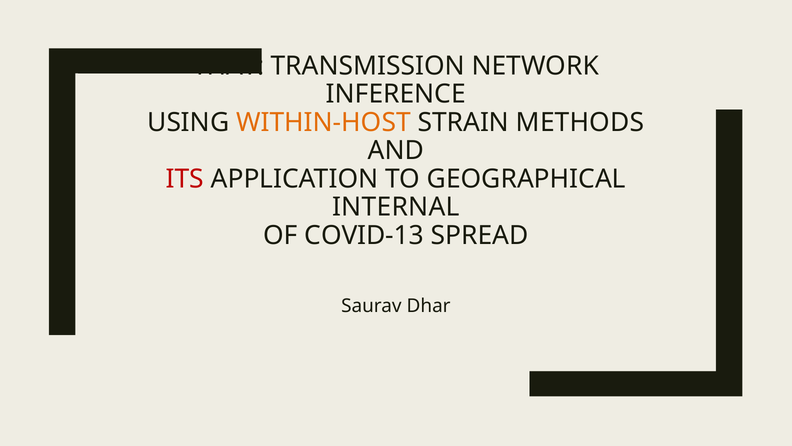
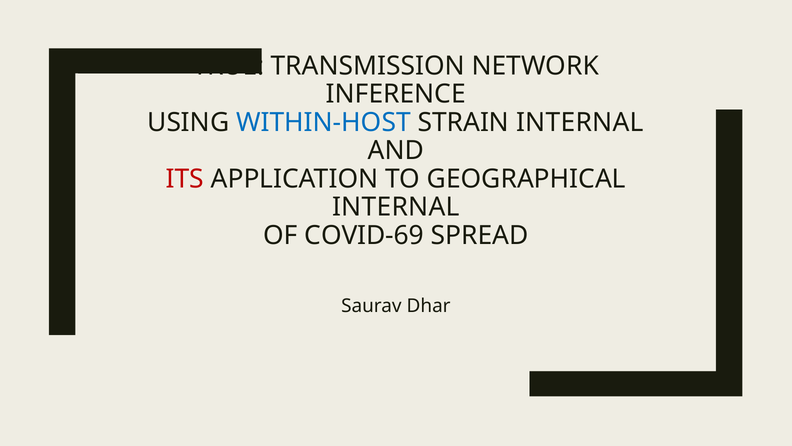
THAT: THAT -> TRUE (228, 66)
WITHIN-HOST colour: orange -> blue (323, 122)
STRAIN METHODS: METHODS -> INTERNAL (580, 122)
COVID-13: COVID-13 -> COVID-69 (364, 235)
